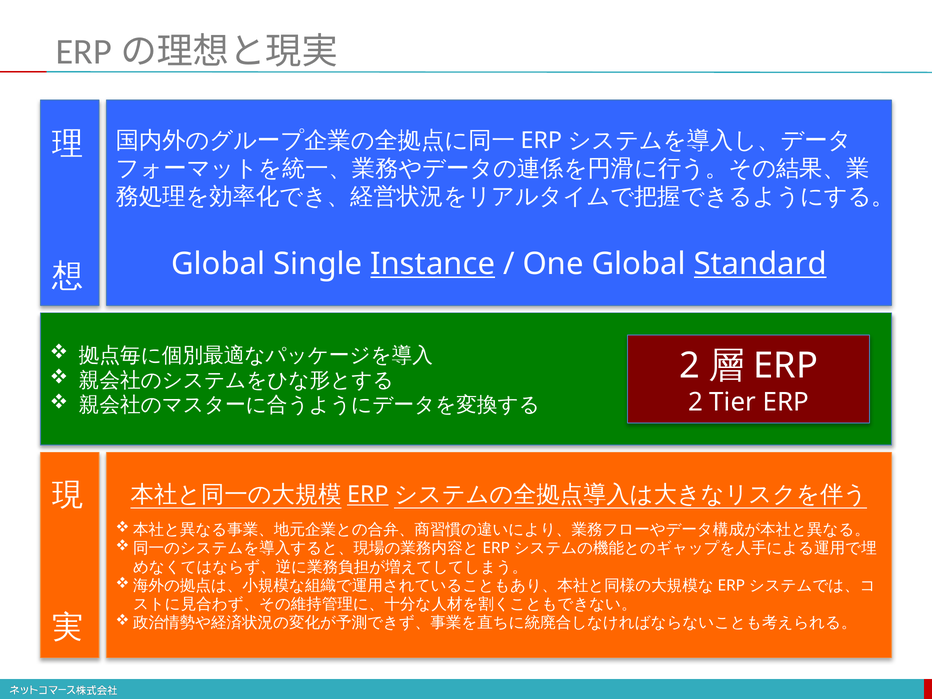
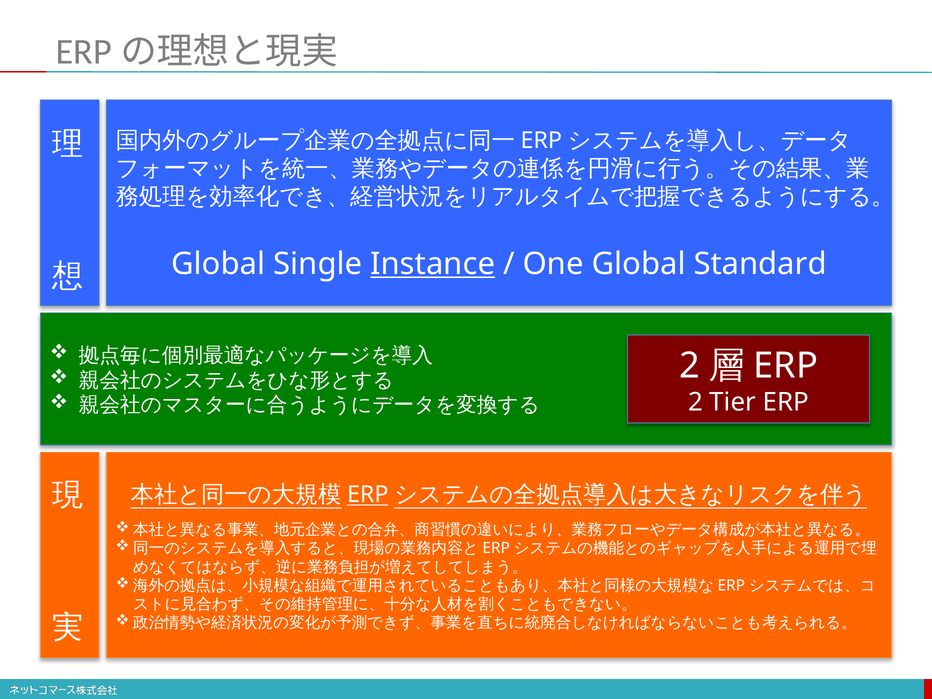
Standard underline: present -> none (760, 264)
